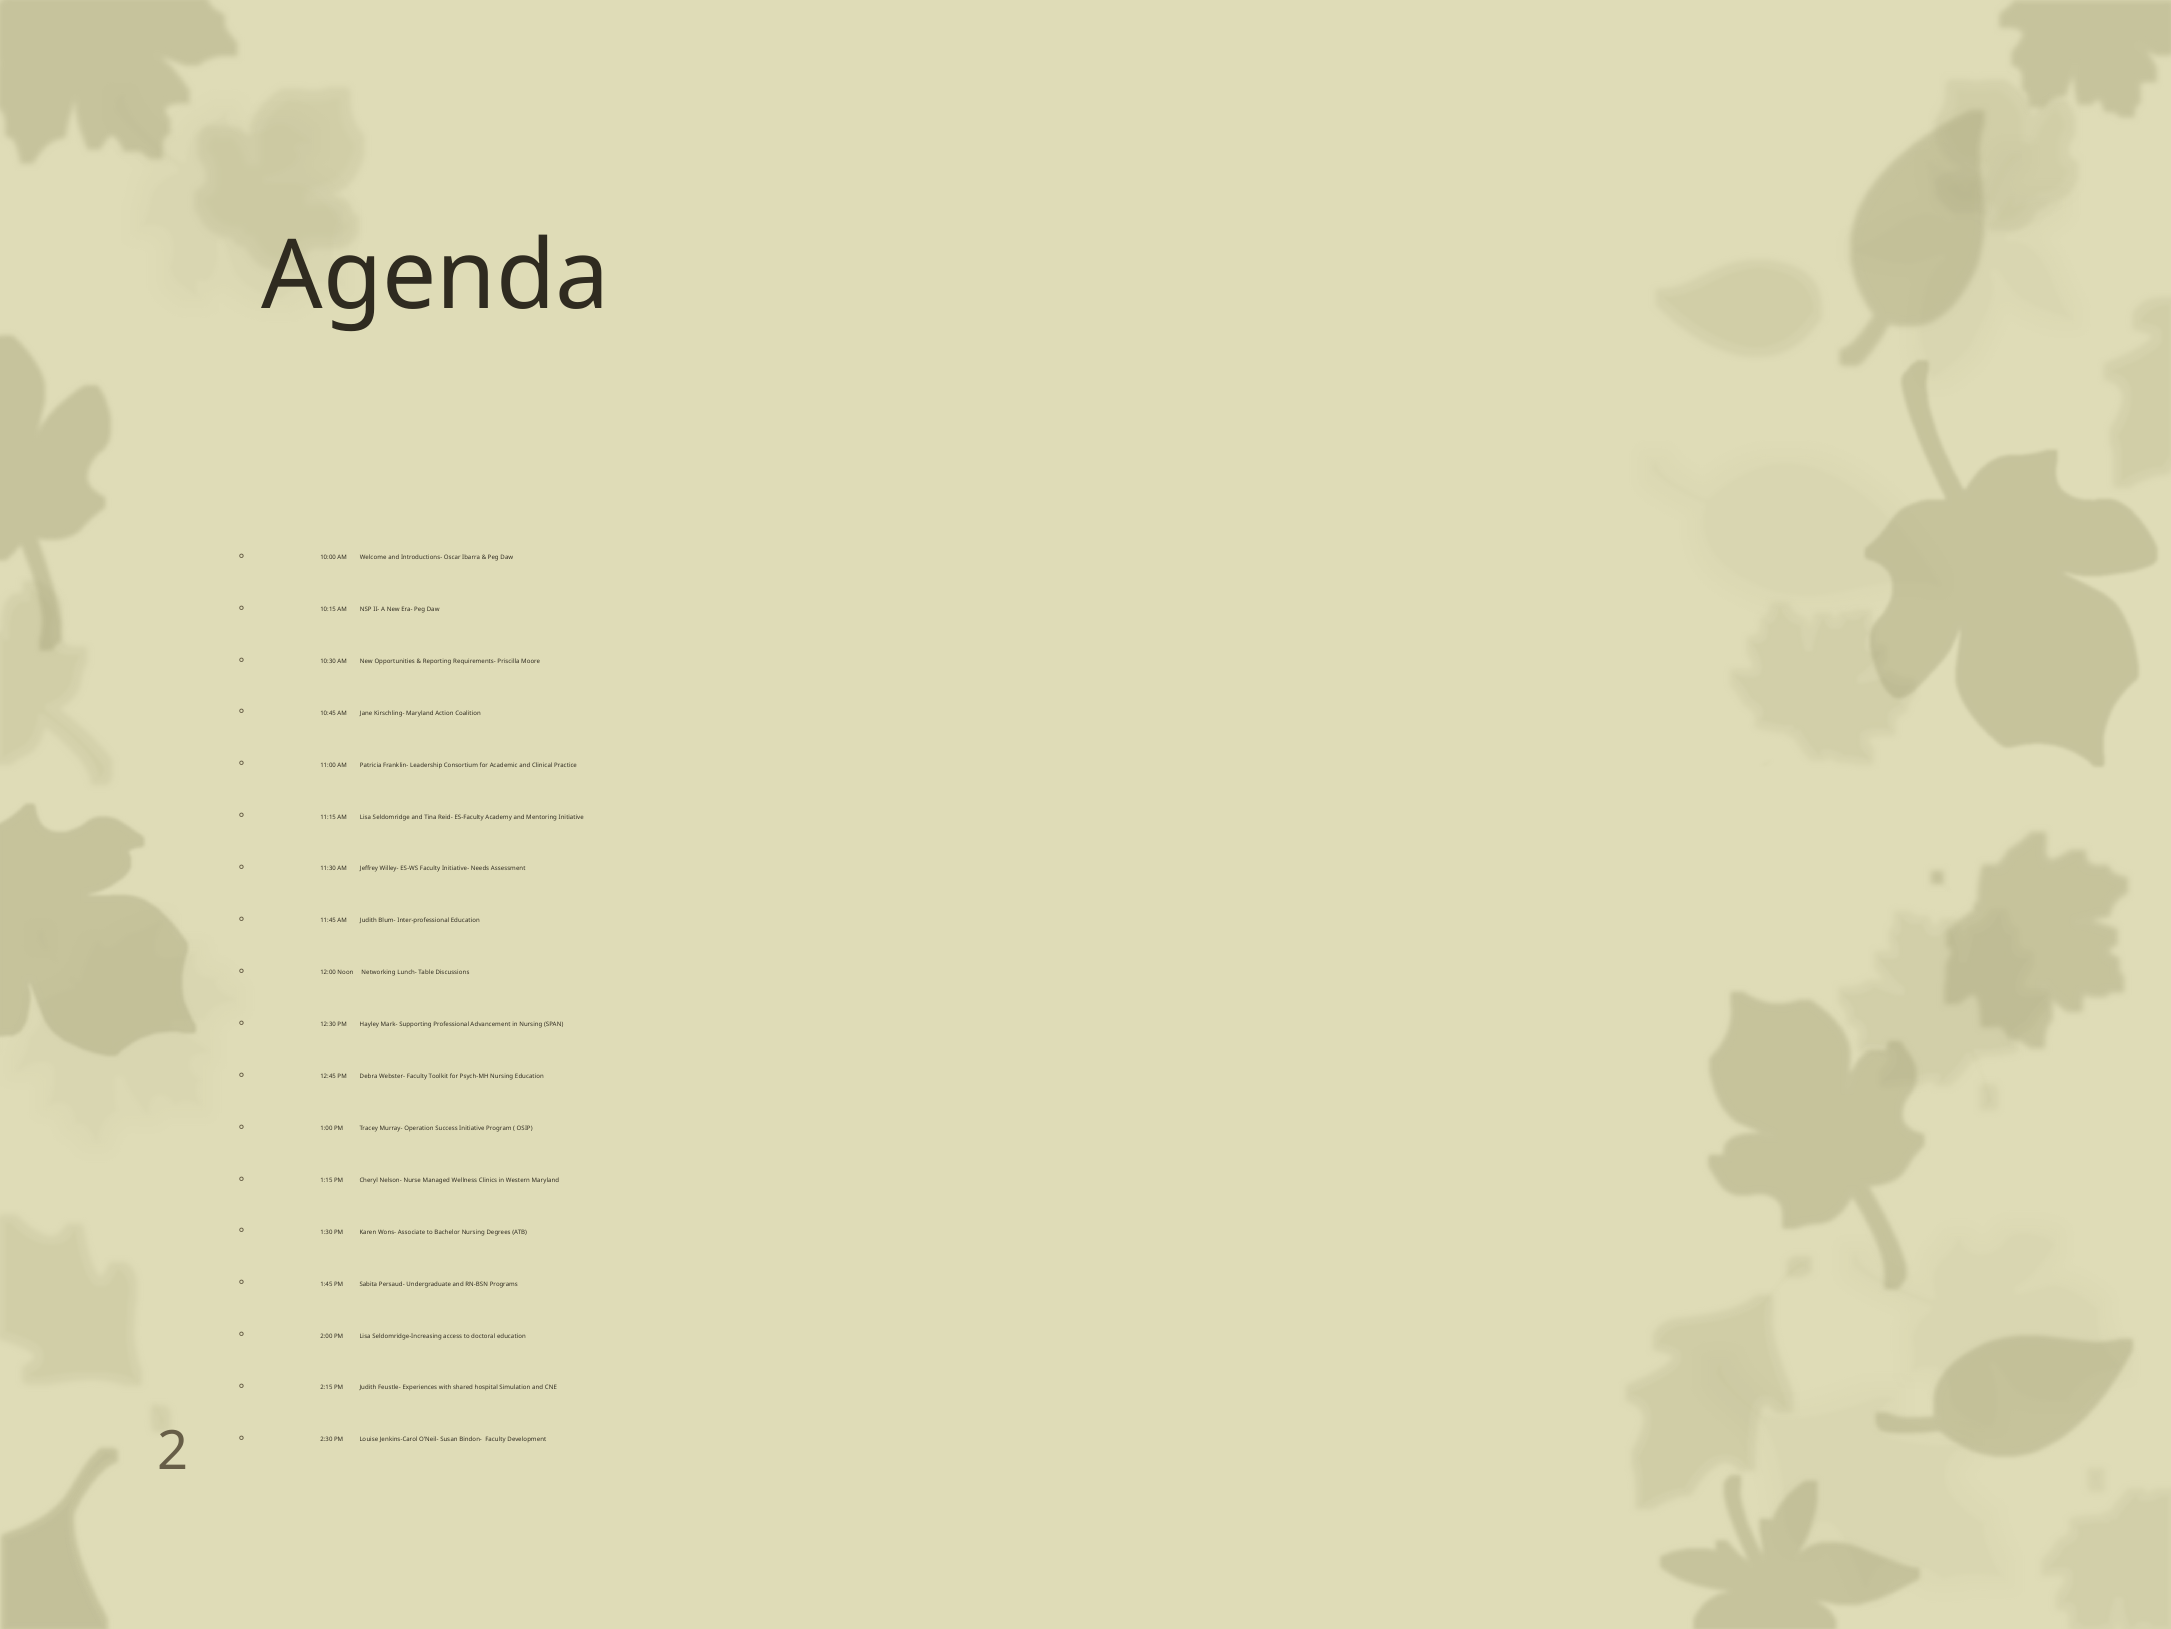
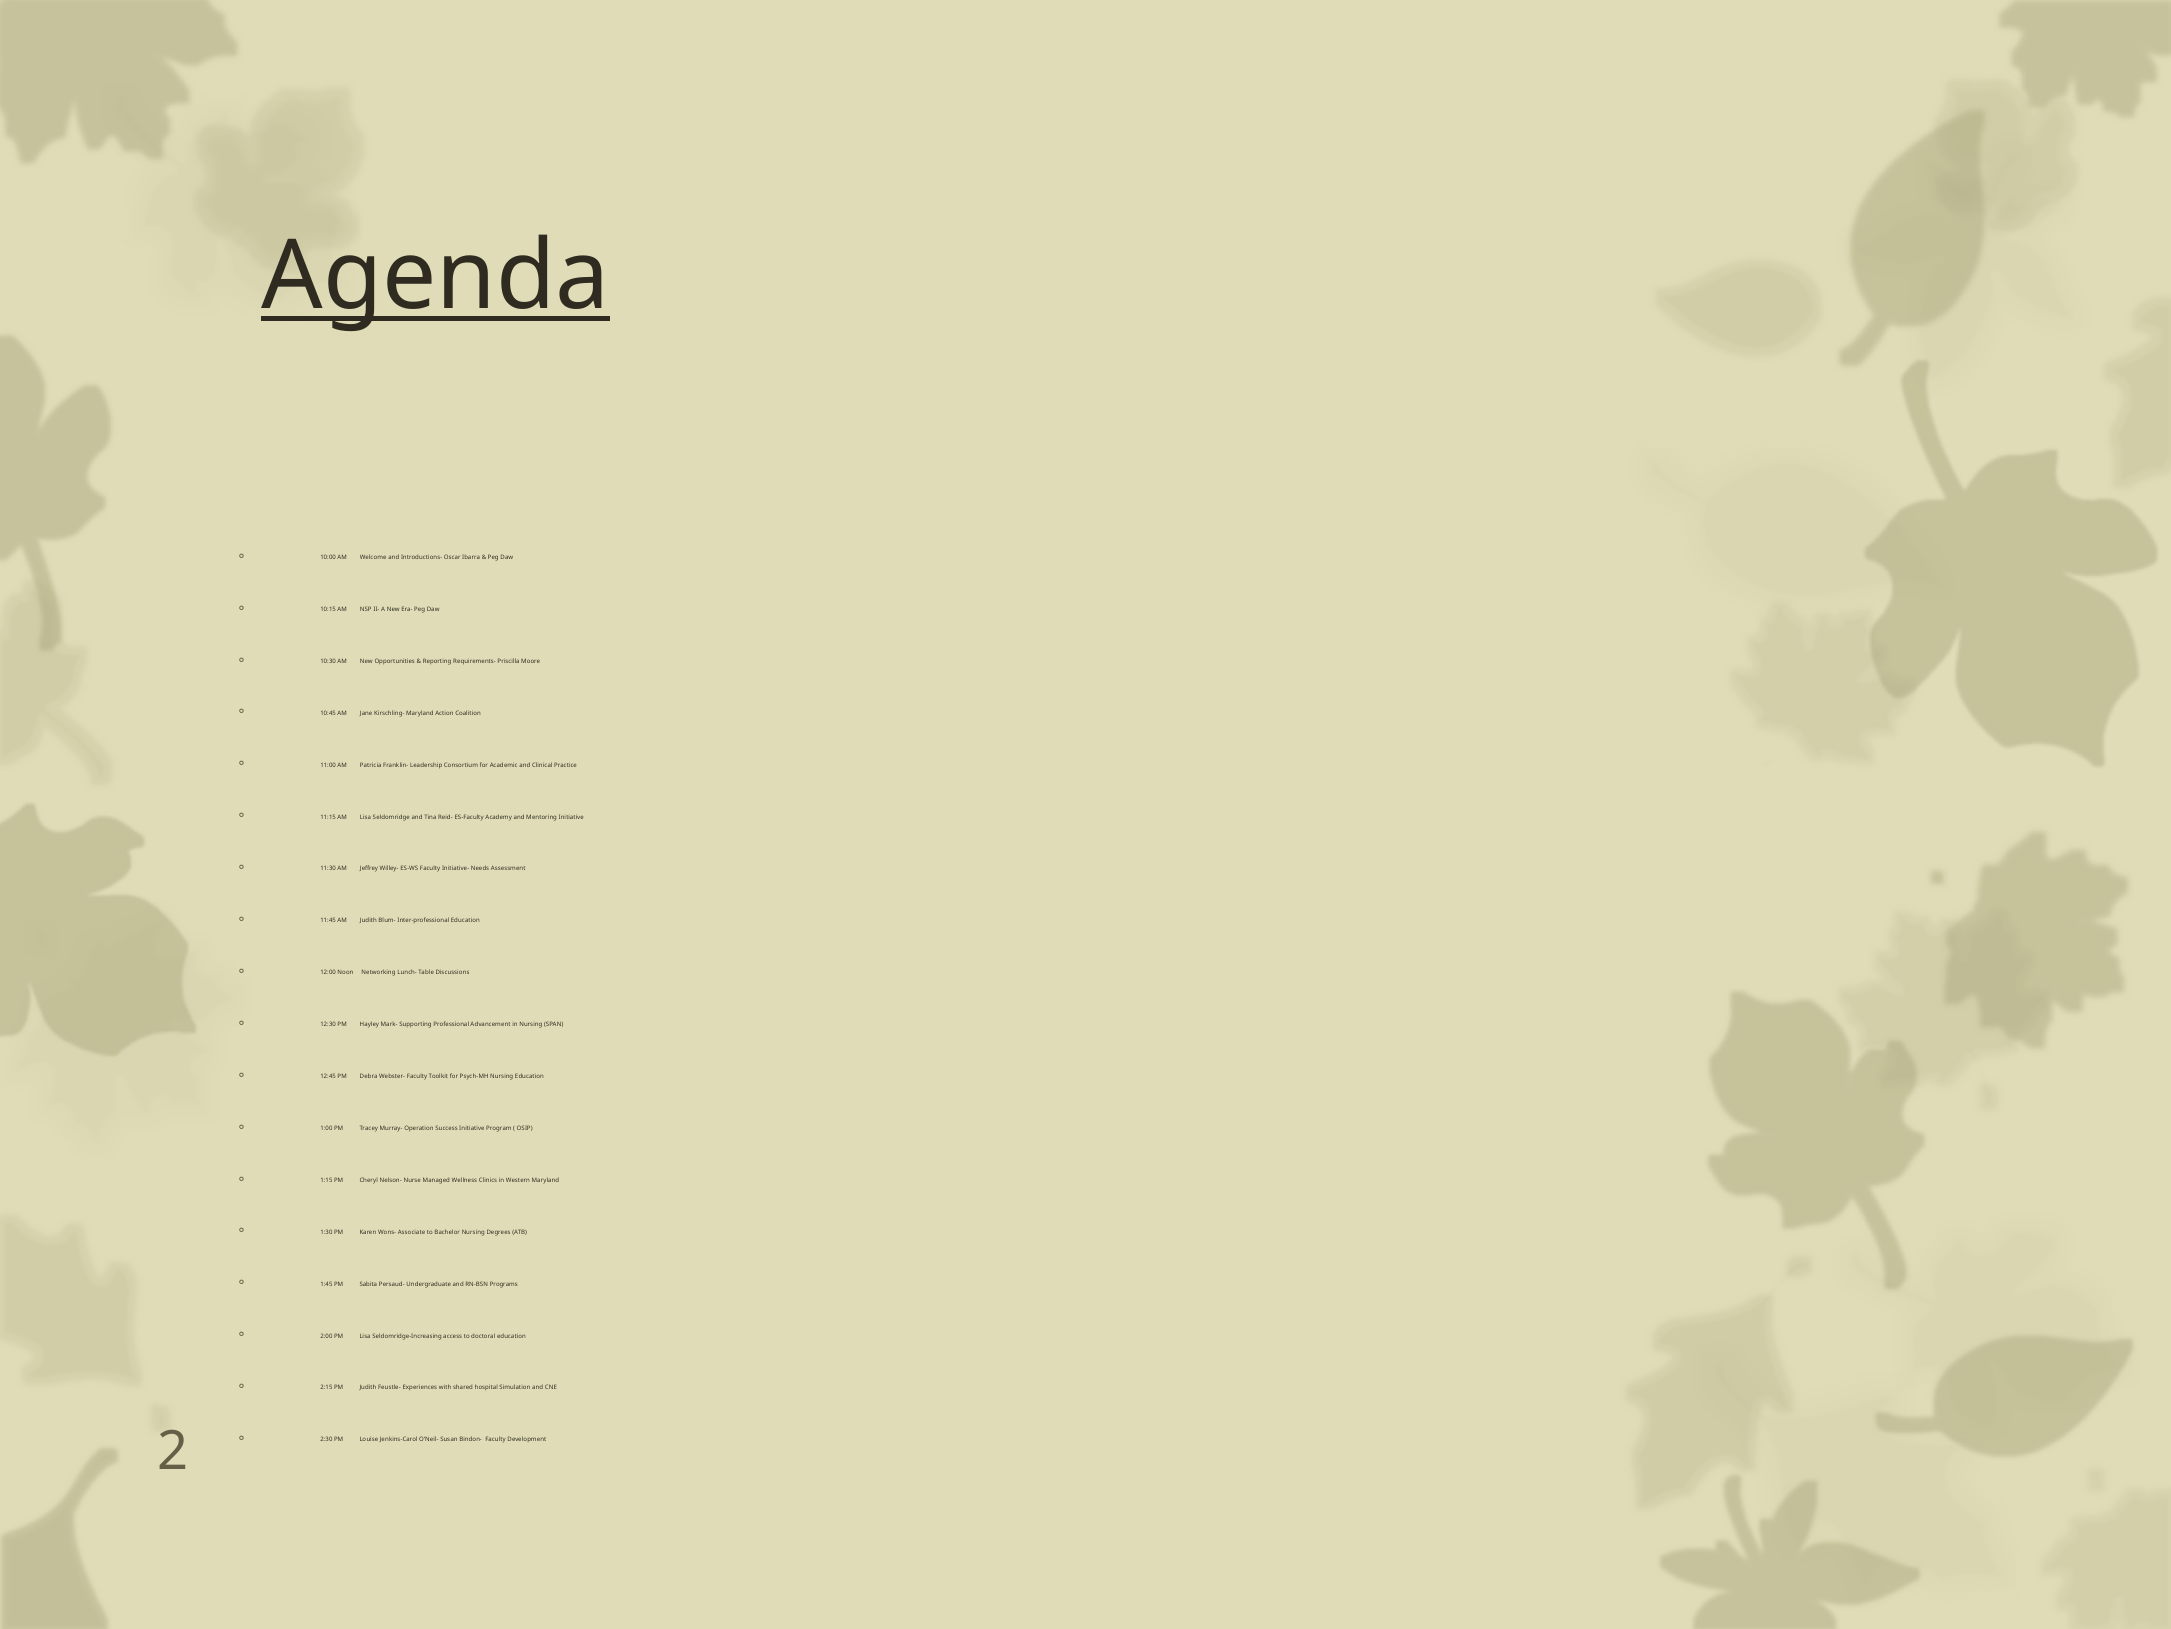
Agenda underline: none -> present (436, 277)
